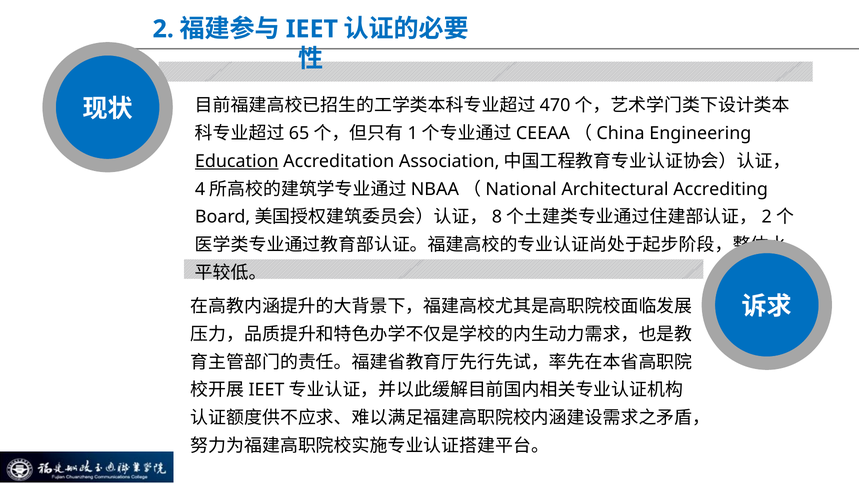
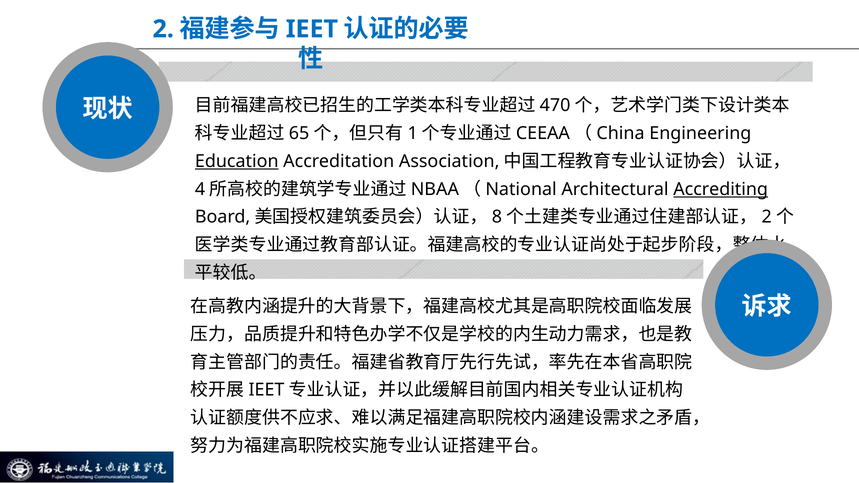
Accrediting underline: none -> present (721, 189)
